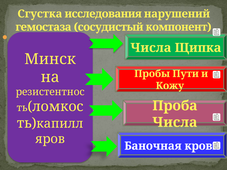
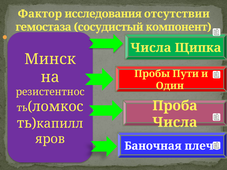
Сгустка: Сгустка -> Фактор (40, 14)
нарушений: нарушений -> отсутствии (177, 14)
Кожу: Кожу -> Один (170, 86)
крови: крови -> плече (202, 146)
